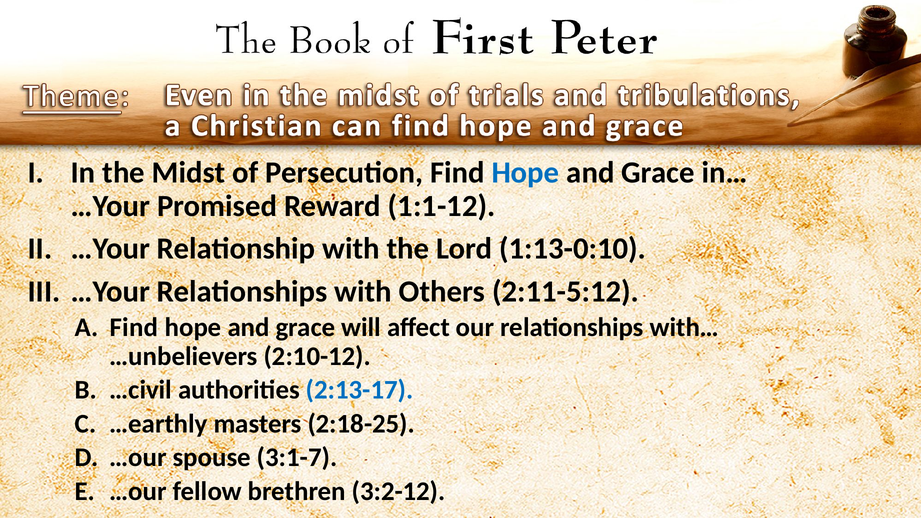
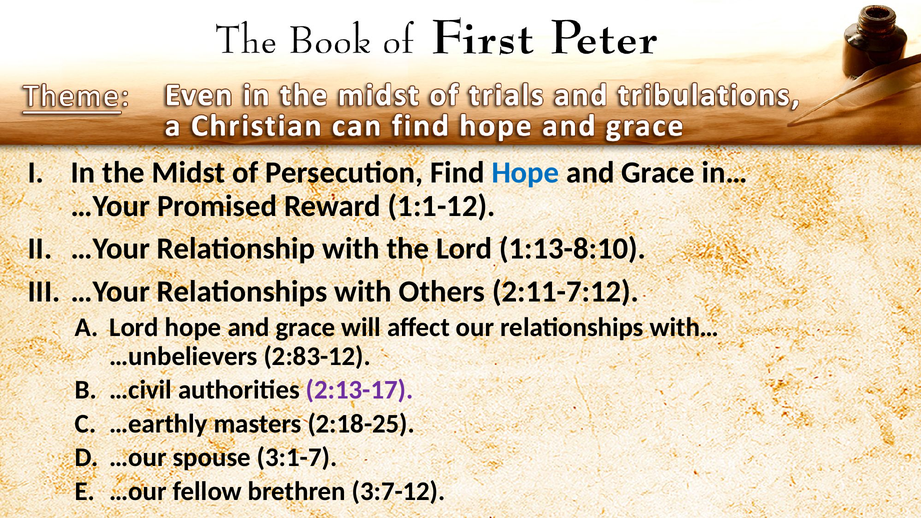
1:13-0:10: 1:13-0:10 -> 1:13-8:10 (573, 249)
2:11-5:12: 2:11-5:12 -> 2:11-7:12 (565, 292)
Find: Find -> Lord (134, 327)
2:10-12: 2:10-12 -> 2:83-12 (317, 356)
2:13-17 colour: blue -> purple (360, 390)
3:2-12: 3:2-12 -> 3:7-12 (399, 491)
